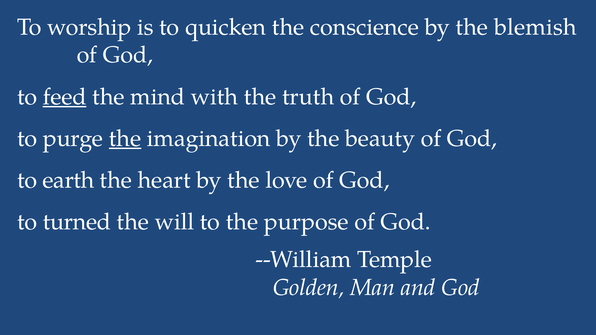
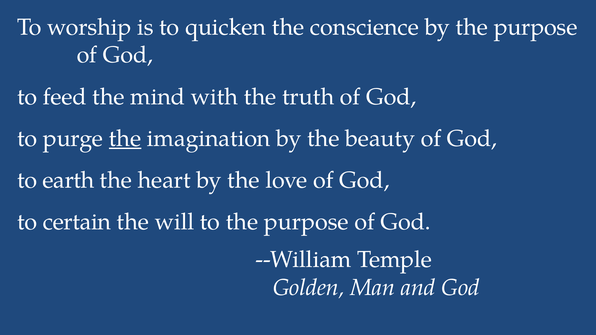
by the blemish: blemish -> purpose (536, 27)
feed underline: present -> none (65, 97)
turned: turned -> certain (77, 222)
